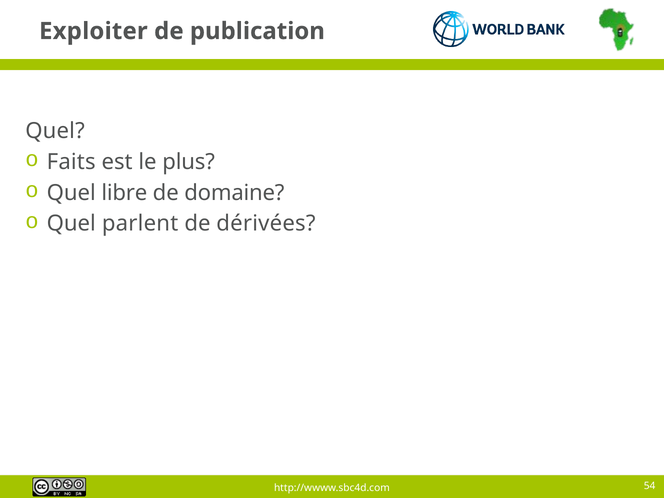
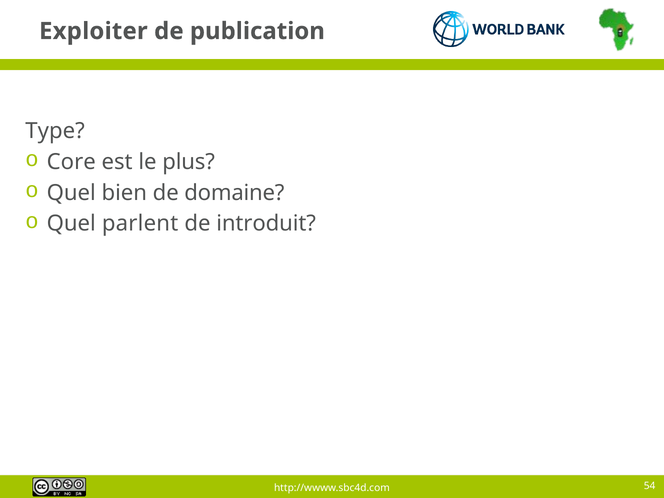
Quel: Quel -> Type (55, 131)
Faits: Faits -> Core (71, 162)
libre: libre -> bien (124, 193)
dérivées: dérivées -> introduit (266, 224)
